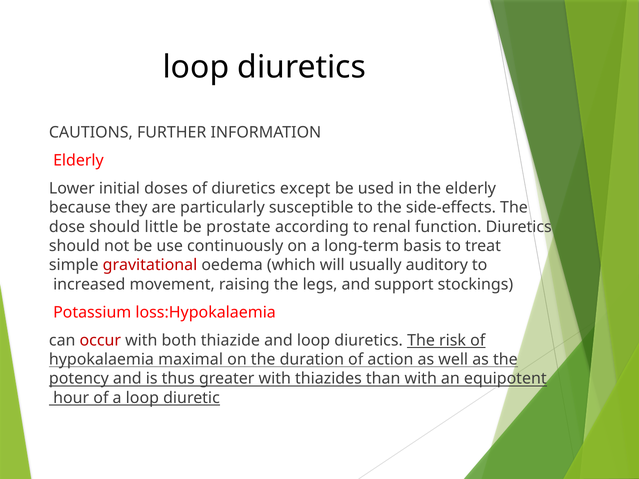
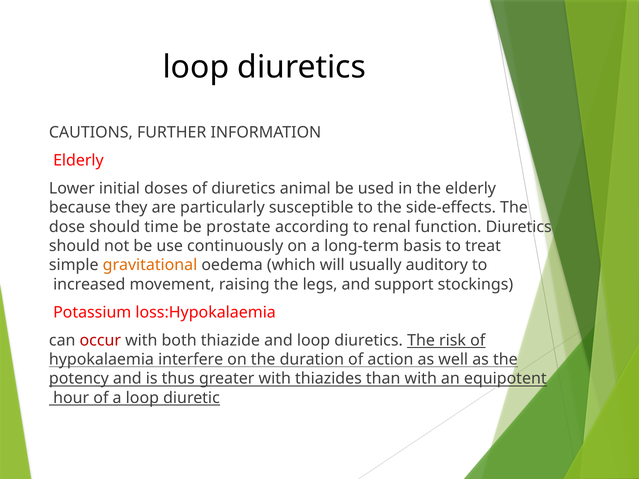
except: except -> animal (305, 189)
little: little -> time (161, 227)
gravitational colour: red -> orange (150, 265)
maximal: maximal -> interfere (191, 360)
